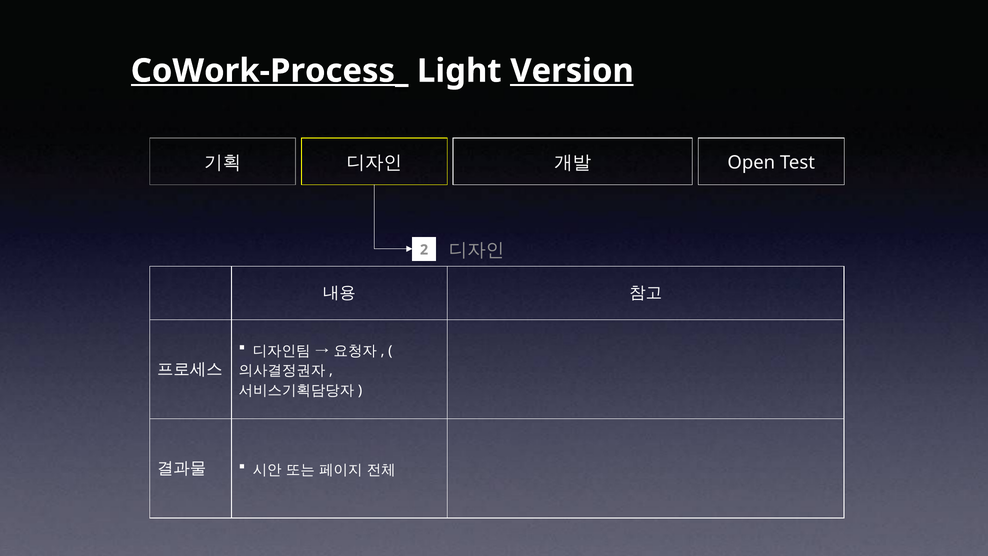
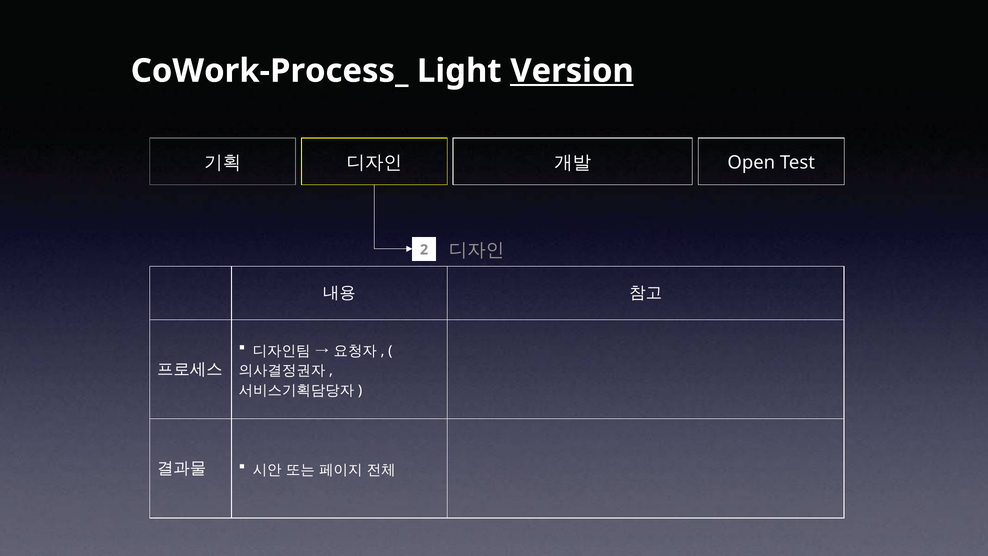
CoWork-Process_ underline: present -> none (270, 71)
